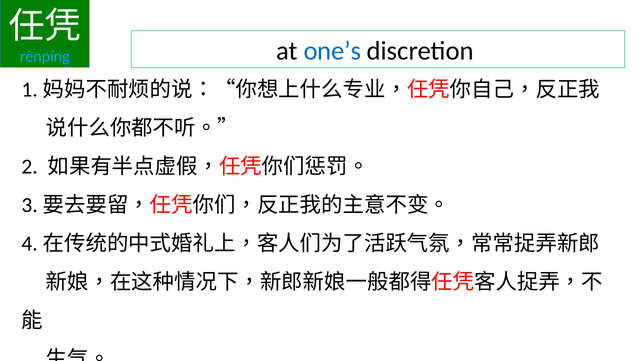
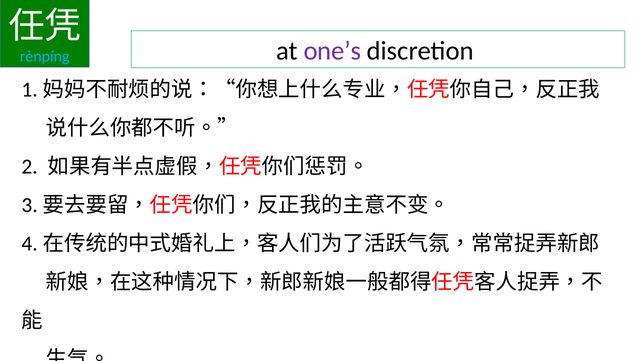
one’s colour: blue -> purple (332, 51)
